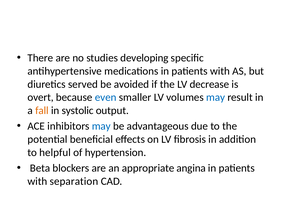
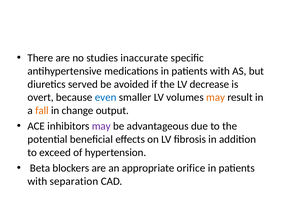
developing: developing -> inaccurate (144, 58)
may colour: blue -> orange (216, 98)
systolic: systolic -> change (78, 111)
may colour: blue -> purple (101, 126)
helpful: helpful -> exceed (55, 153)
angina: angina -> orifice (191, 168)
